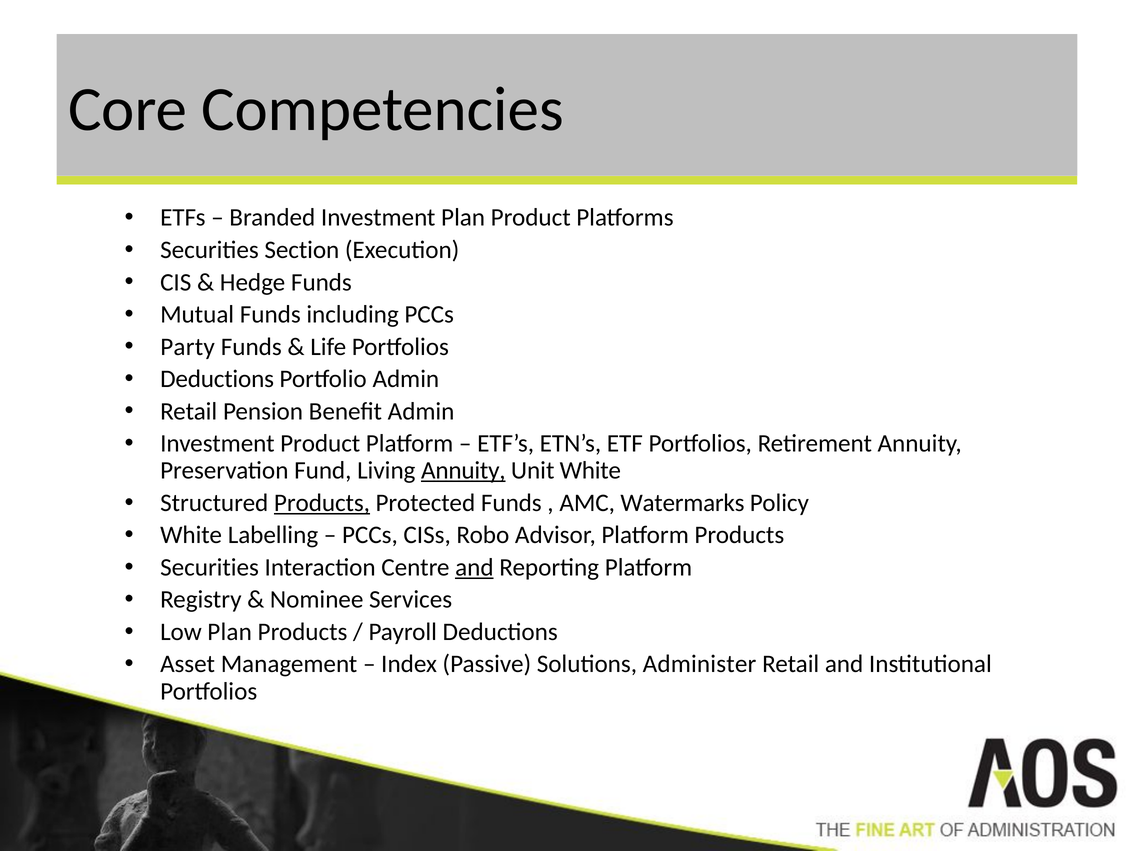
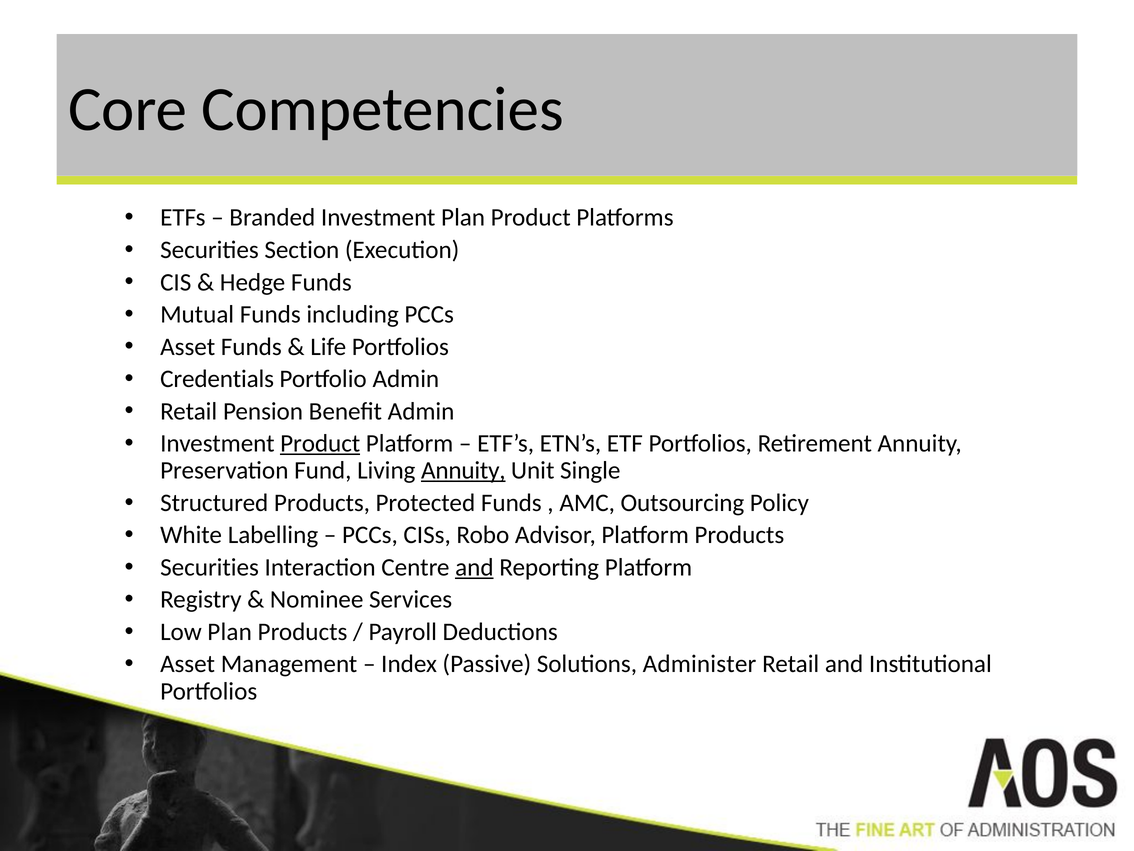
Party: Party -> Asset (188, 346)
Deductions: Deductions -> Credentials (217, 379)
Product underline: none -> present (320, 443)
Unit White: White -> Single (590, 470)
Products underline: present -> none (322, 503)
Watermarks: Watermarks -> Outsourcing (682, 503)
